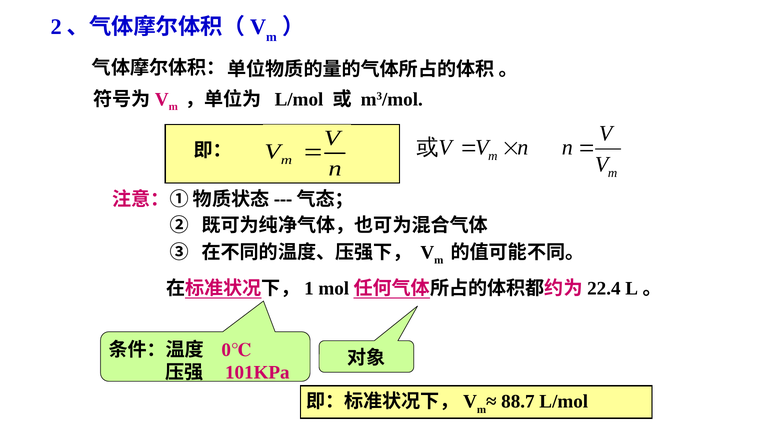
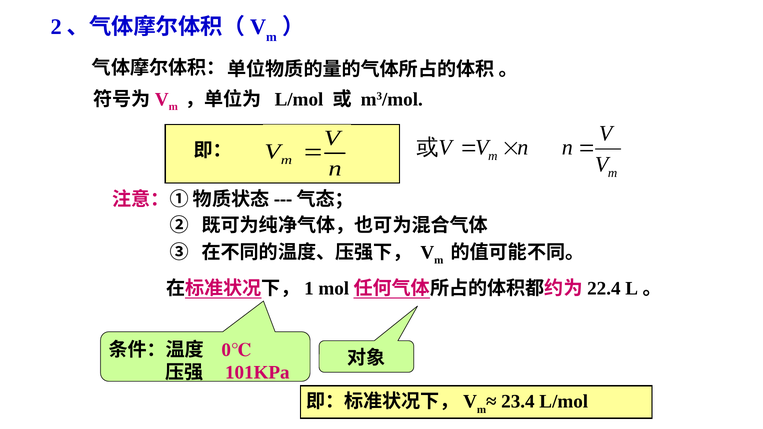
88.7: 88.7 -> 23.4 (518, 401)
